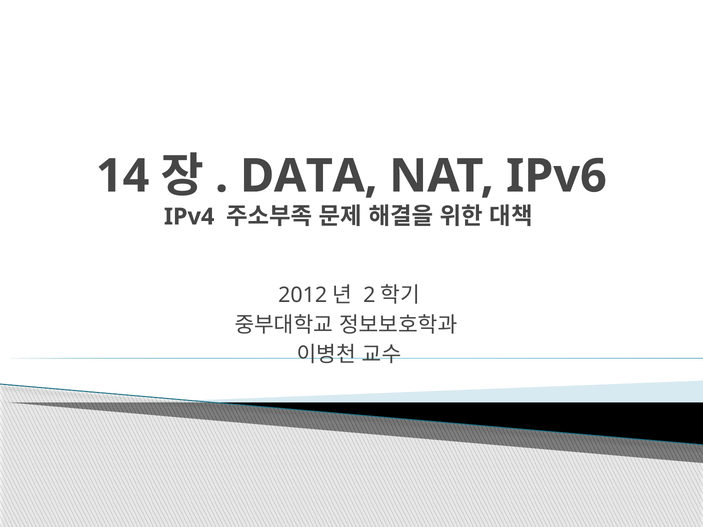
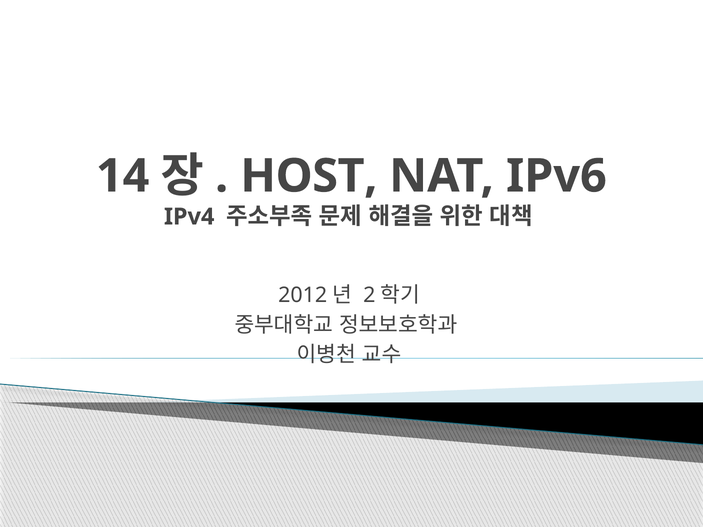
DATA: DATA -> HOST (309, 176)
